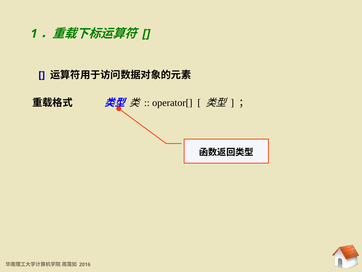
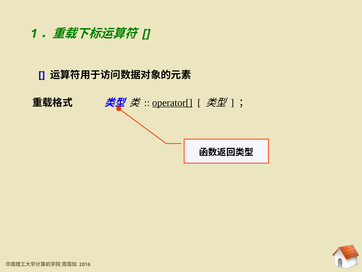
operator[ underline: none -> present (172, 103)
